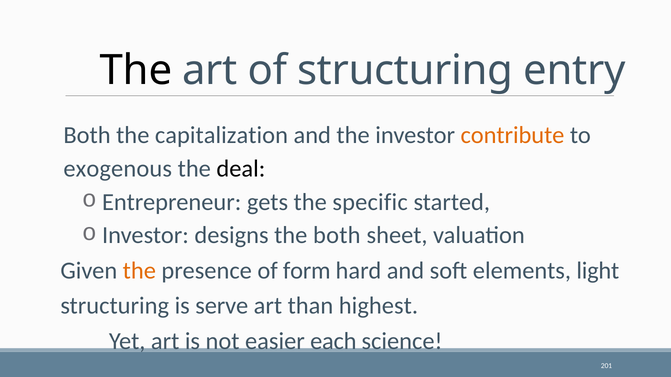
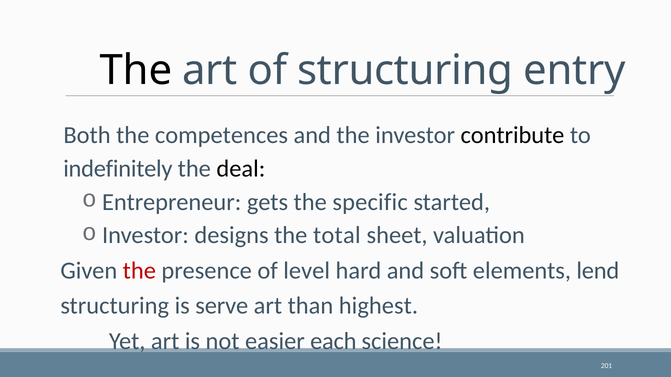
capitalization: capitalization -> competences (221, 135)
contribute colour: orange -> black (513, 135)
exogenous: exogenous -> indefinitely (118, 169)
the both: both -> total (337, 236)
the colour: orange -> red (139, 271)
form: form -> level (307, 271)
light: light -> lend (598, 271)
